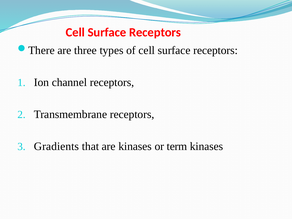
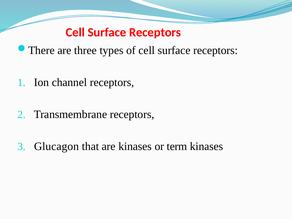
Gradients: Gradients -> Glucagon (56, 146)
